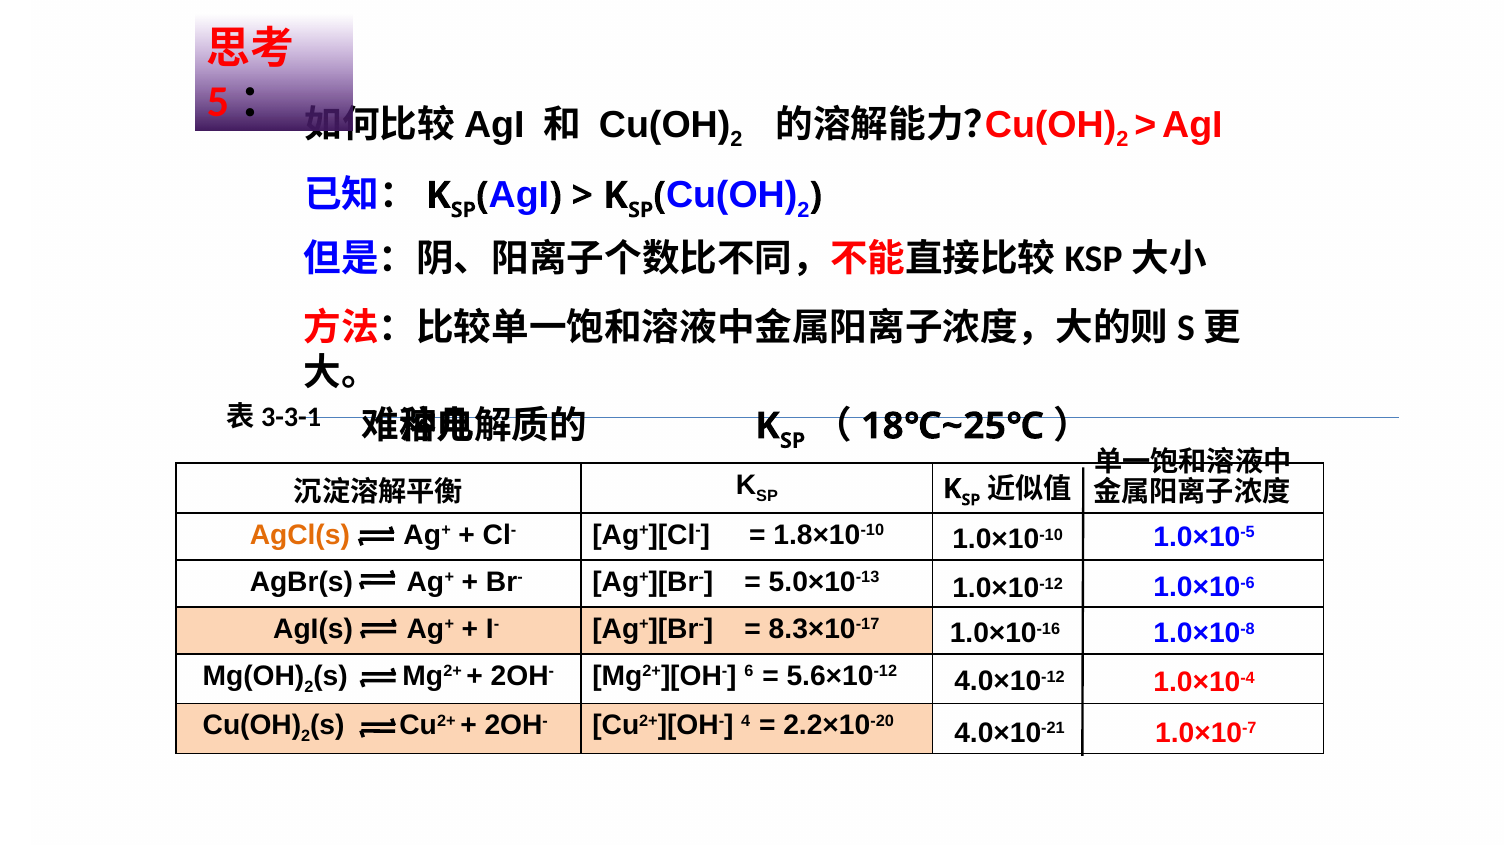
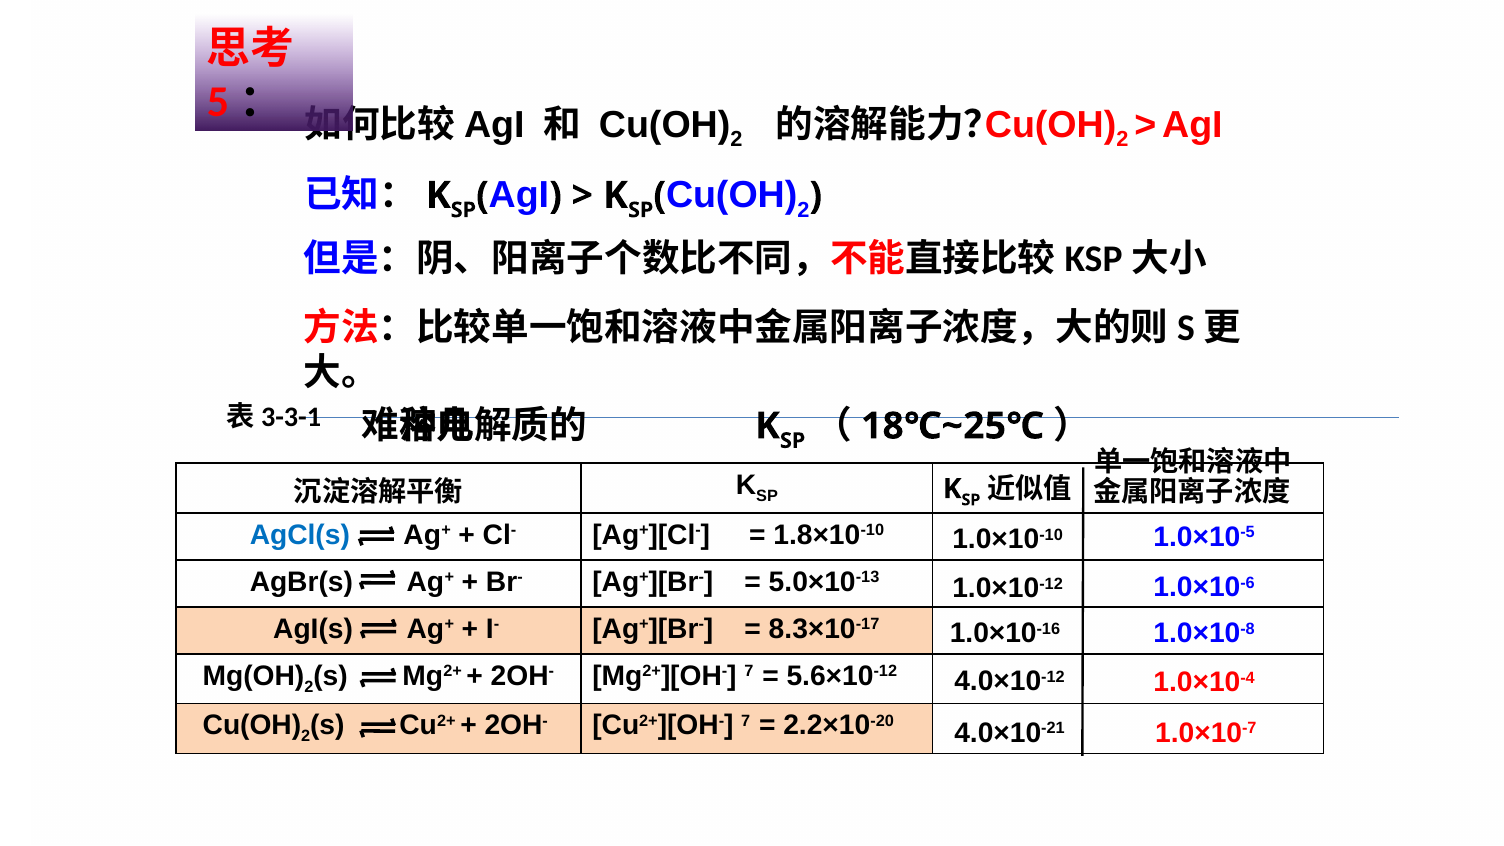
AgCl(s colour: orange -> blue (300, 535)
Mg2+][OH- 6: 6 -> 7 (749, 671)
Cu2+][OH- 4: 4 -> 7 (746, 721)
